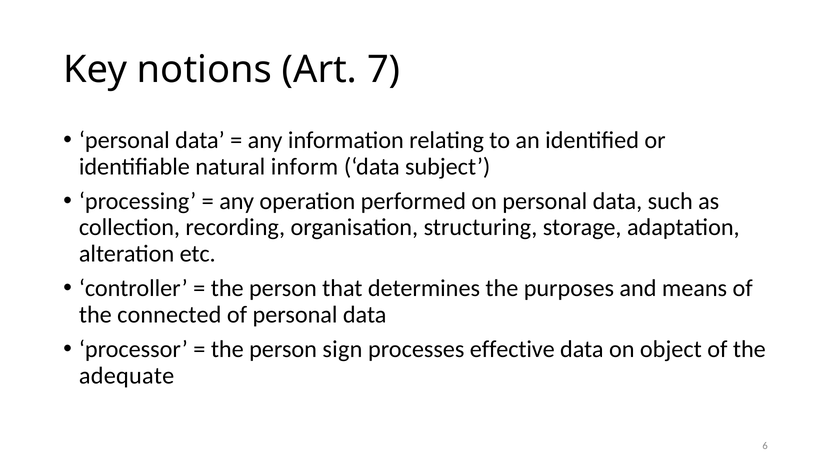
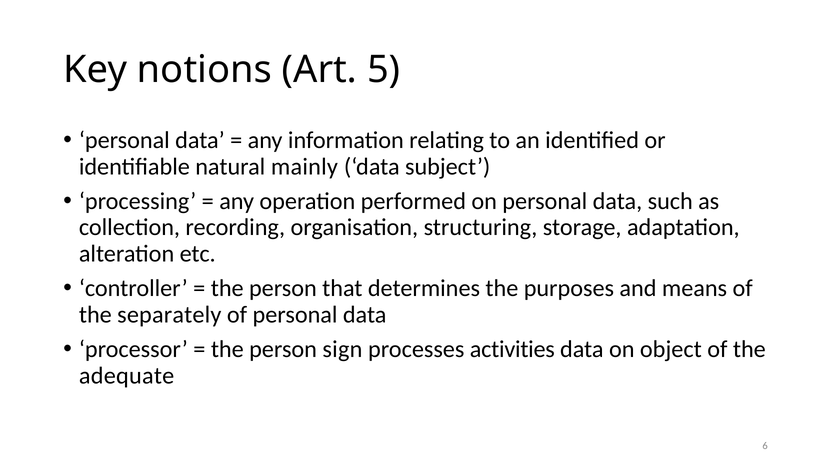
7: 7 -> 5 (384, 70)
inform: inform -> mainly (304, 167)
connected: connected -> separately (169, 315)
effective: effective -> activities (512, 350)
